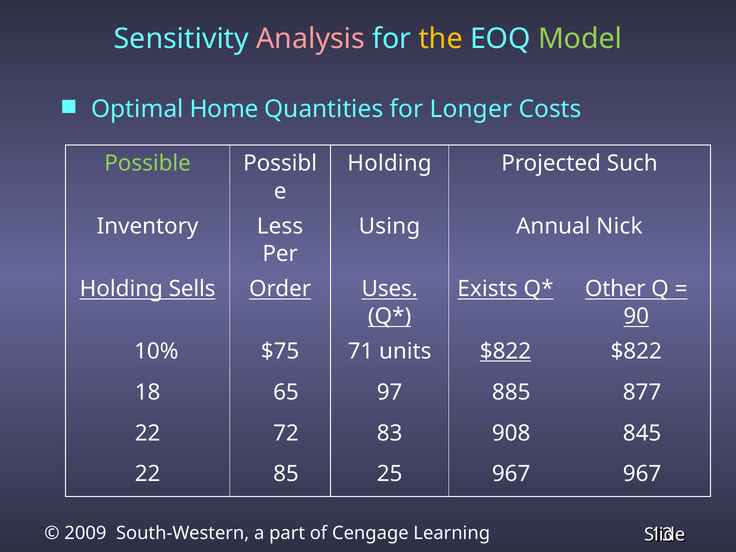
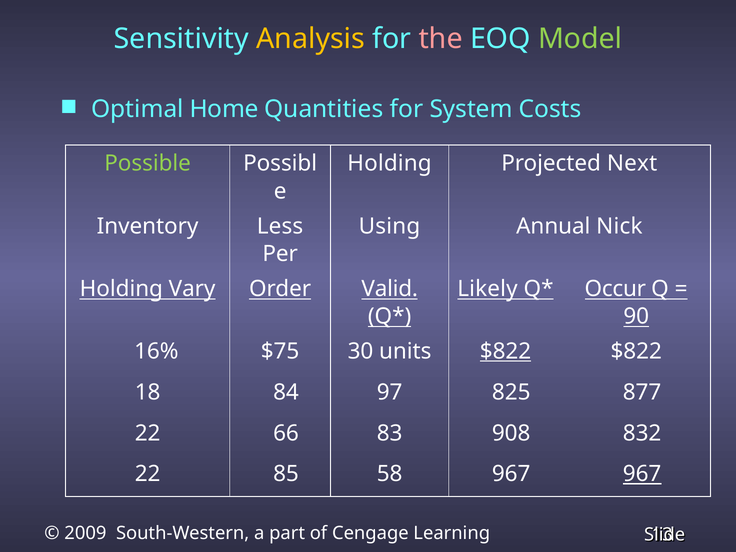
Analysis colour: pink -> yellow (311, 39)
the colour: yellow -> pink (441, 39)
Longer: Longer -> System (471, 109)
Such: Such -> Next (632, 163)
Sells: Sells -> Vary (192, 289)
Uses: Uses -> Valid (390, 289)
Exists: Exists -> Likely (487, 289)
Other: Other -> Occur (615, 289)
10%: 10% -> 16% (156, 351)
71: 71 -> 30 (360, 351)
65: 65 -> 84 (286, 392)
885: 885 -> 825 (511, 392)
72: 72 -> 66 (286, 433)
845: 845 -> 832 (642, 433)
25: 25 -> 58 (390, 474)
967 underline: none -> present (642, 474)
